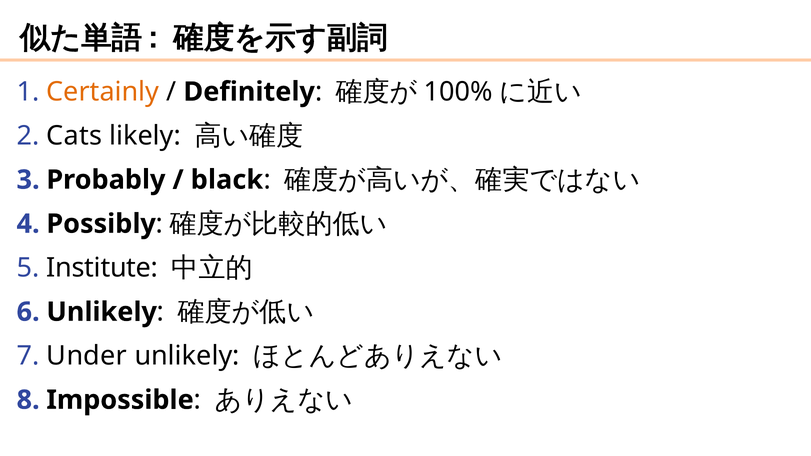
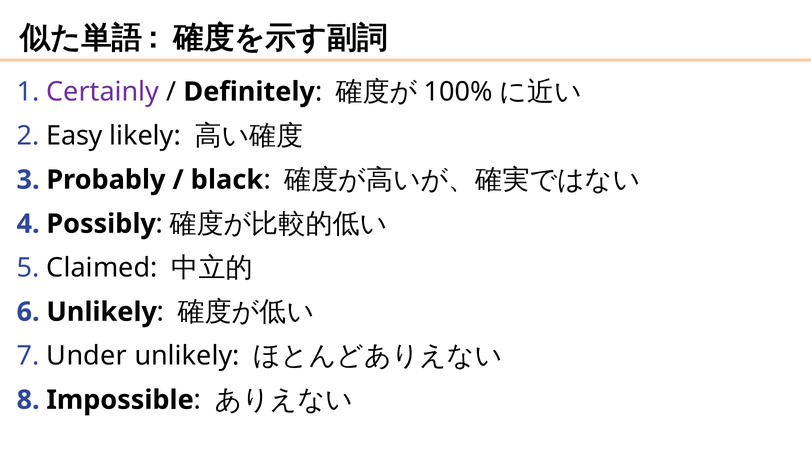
Certainly colour: orange -> purple (103, 92)
Cats: Cats -> Easy (74, 136)
Institute: Institute -> Claimed (102, 268)
